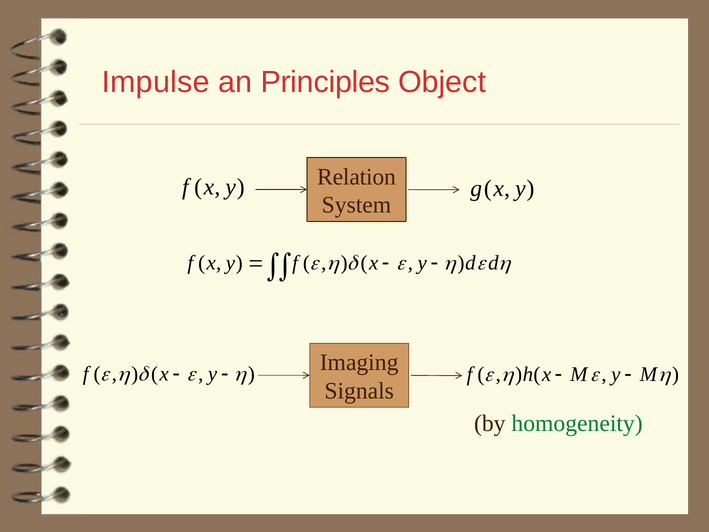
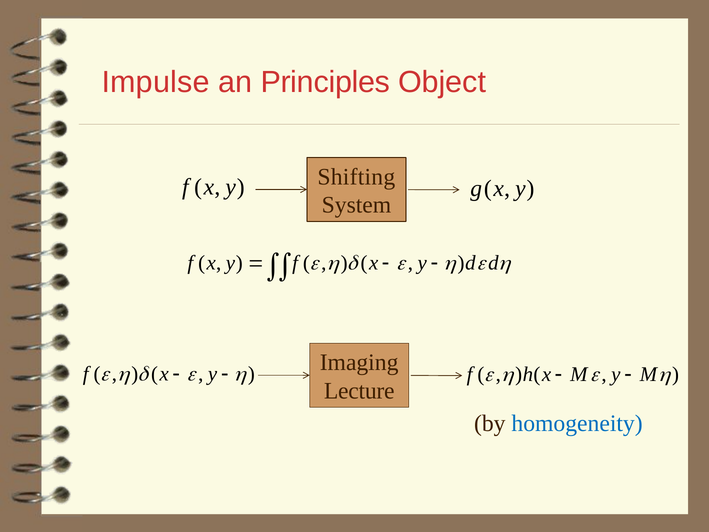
Relation: Relation -> Shifting (356, 177)
Signals: Signals -> Lecture (359, 391)
homogeneity colour: green -> blue (577, 423)
